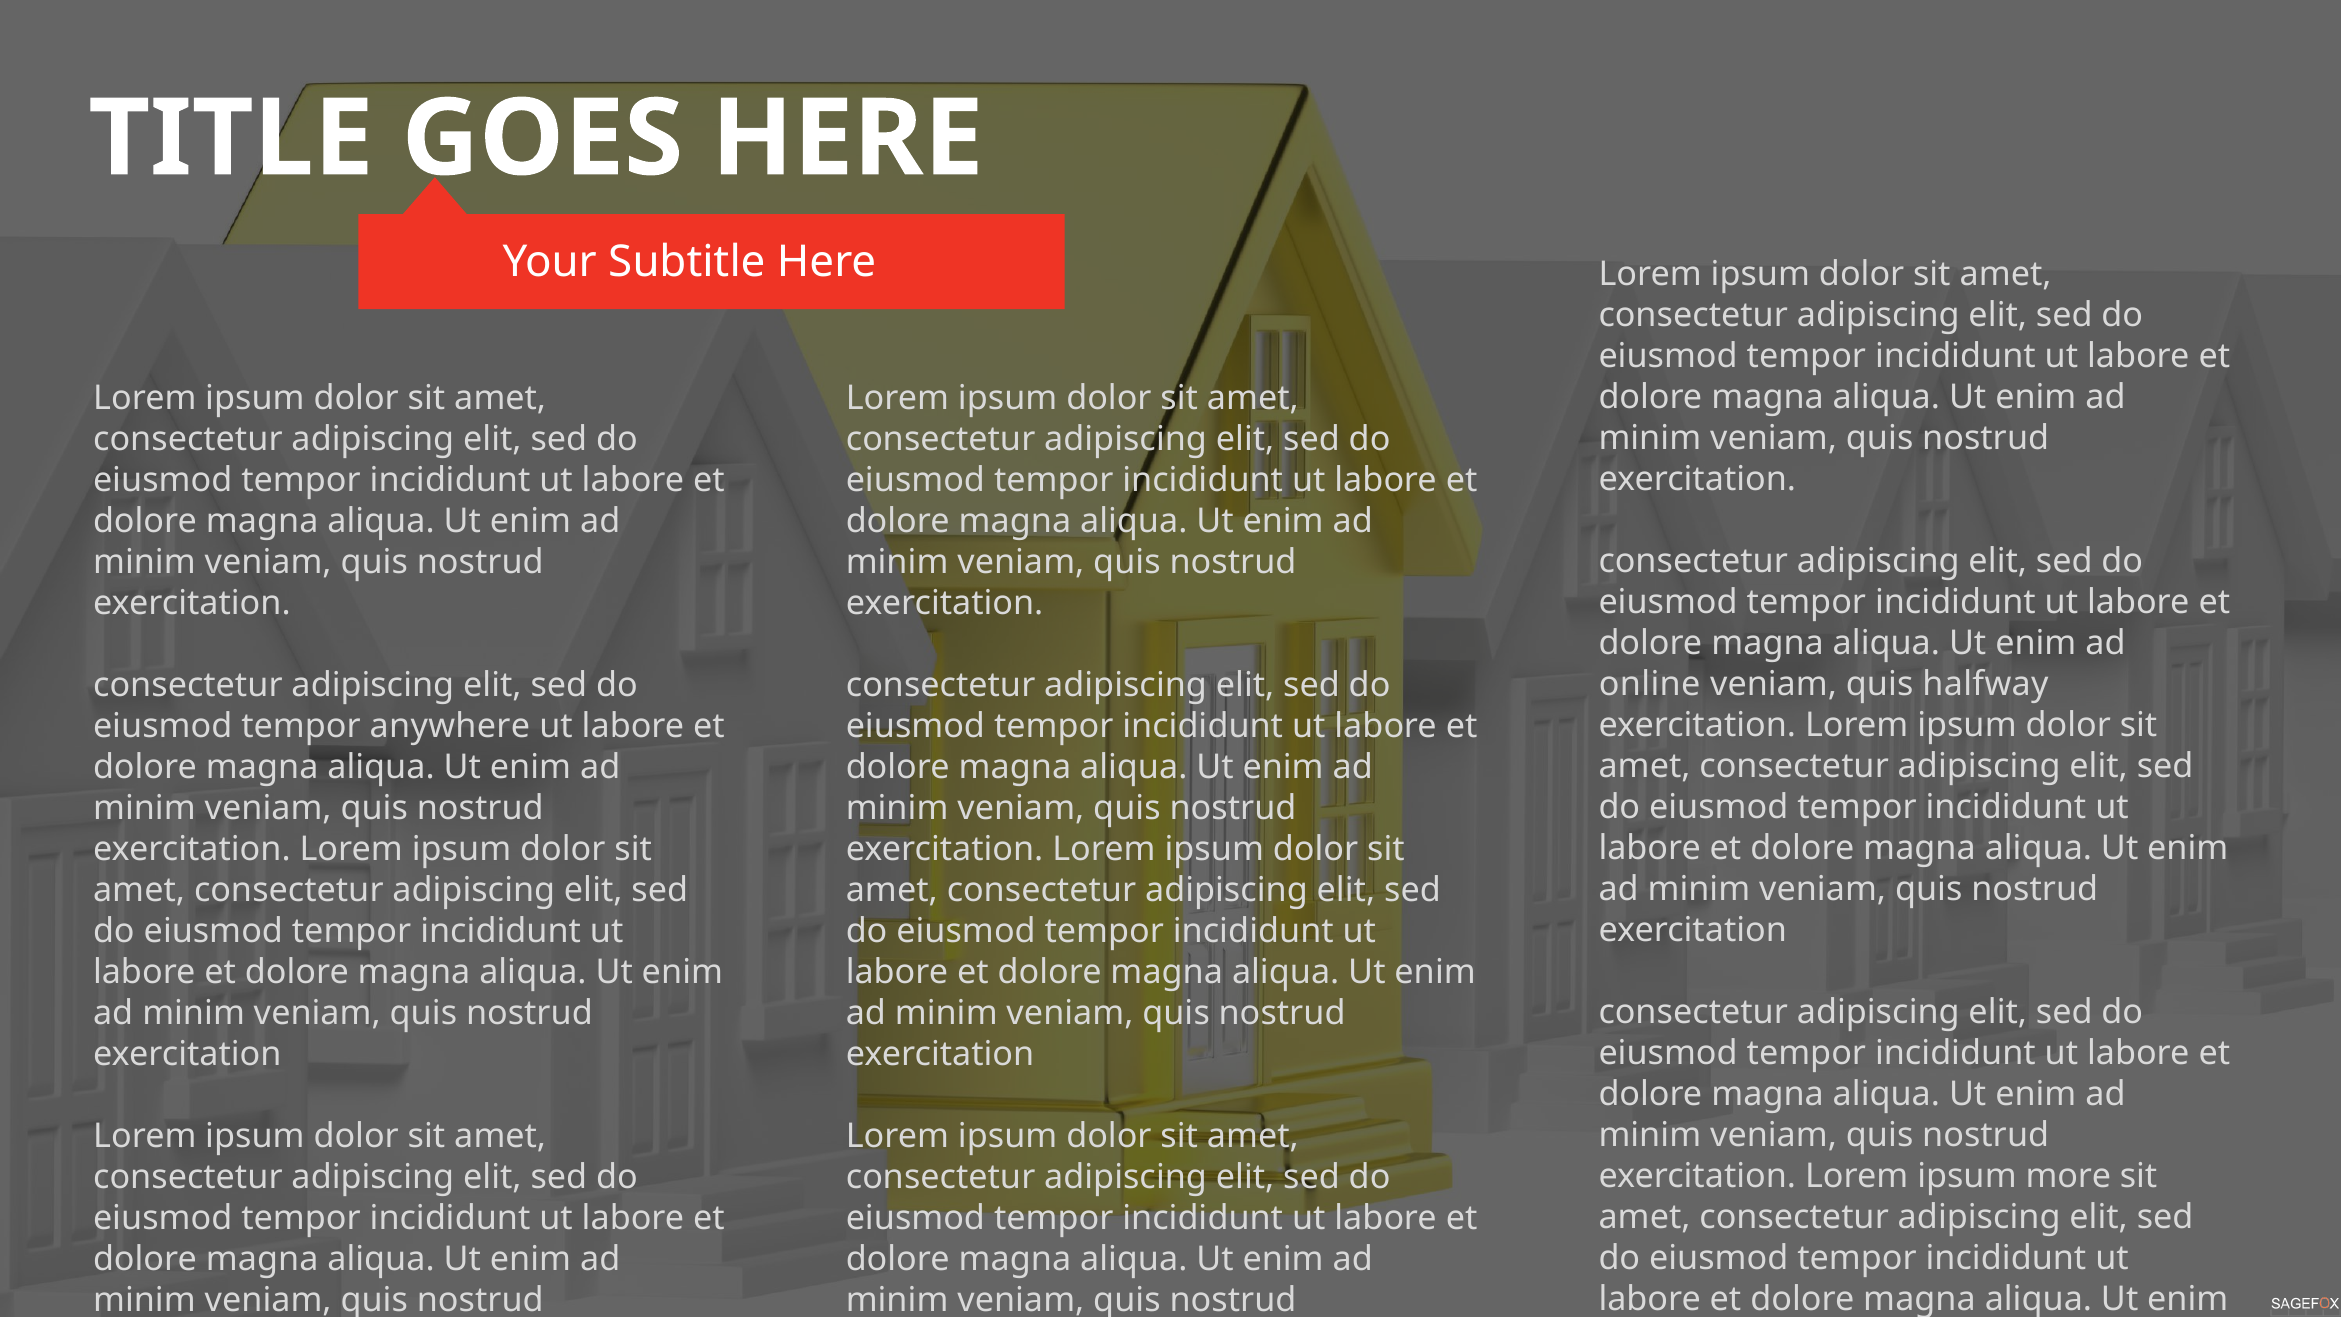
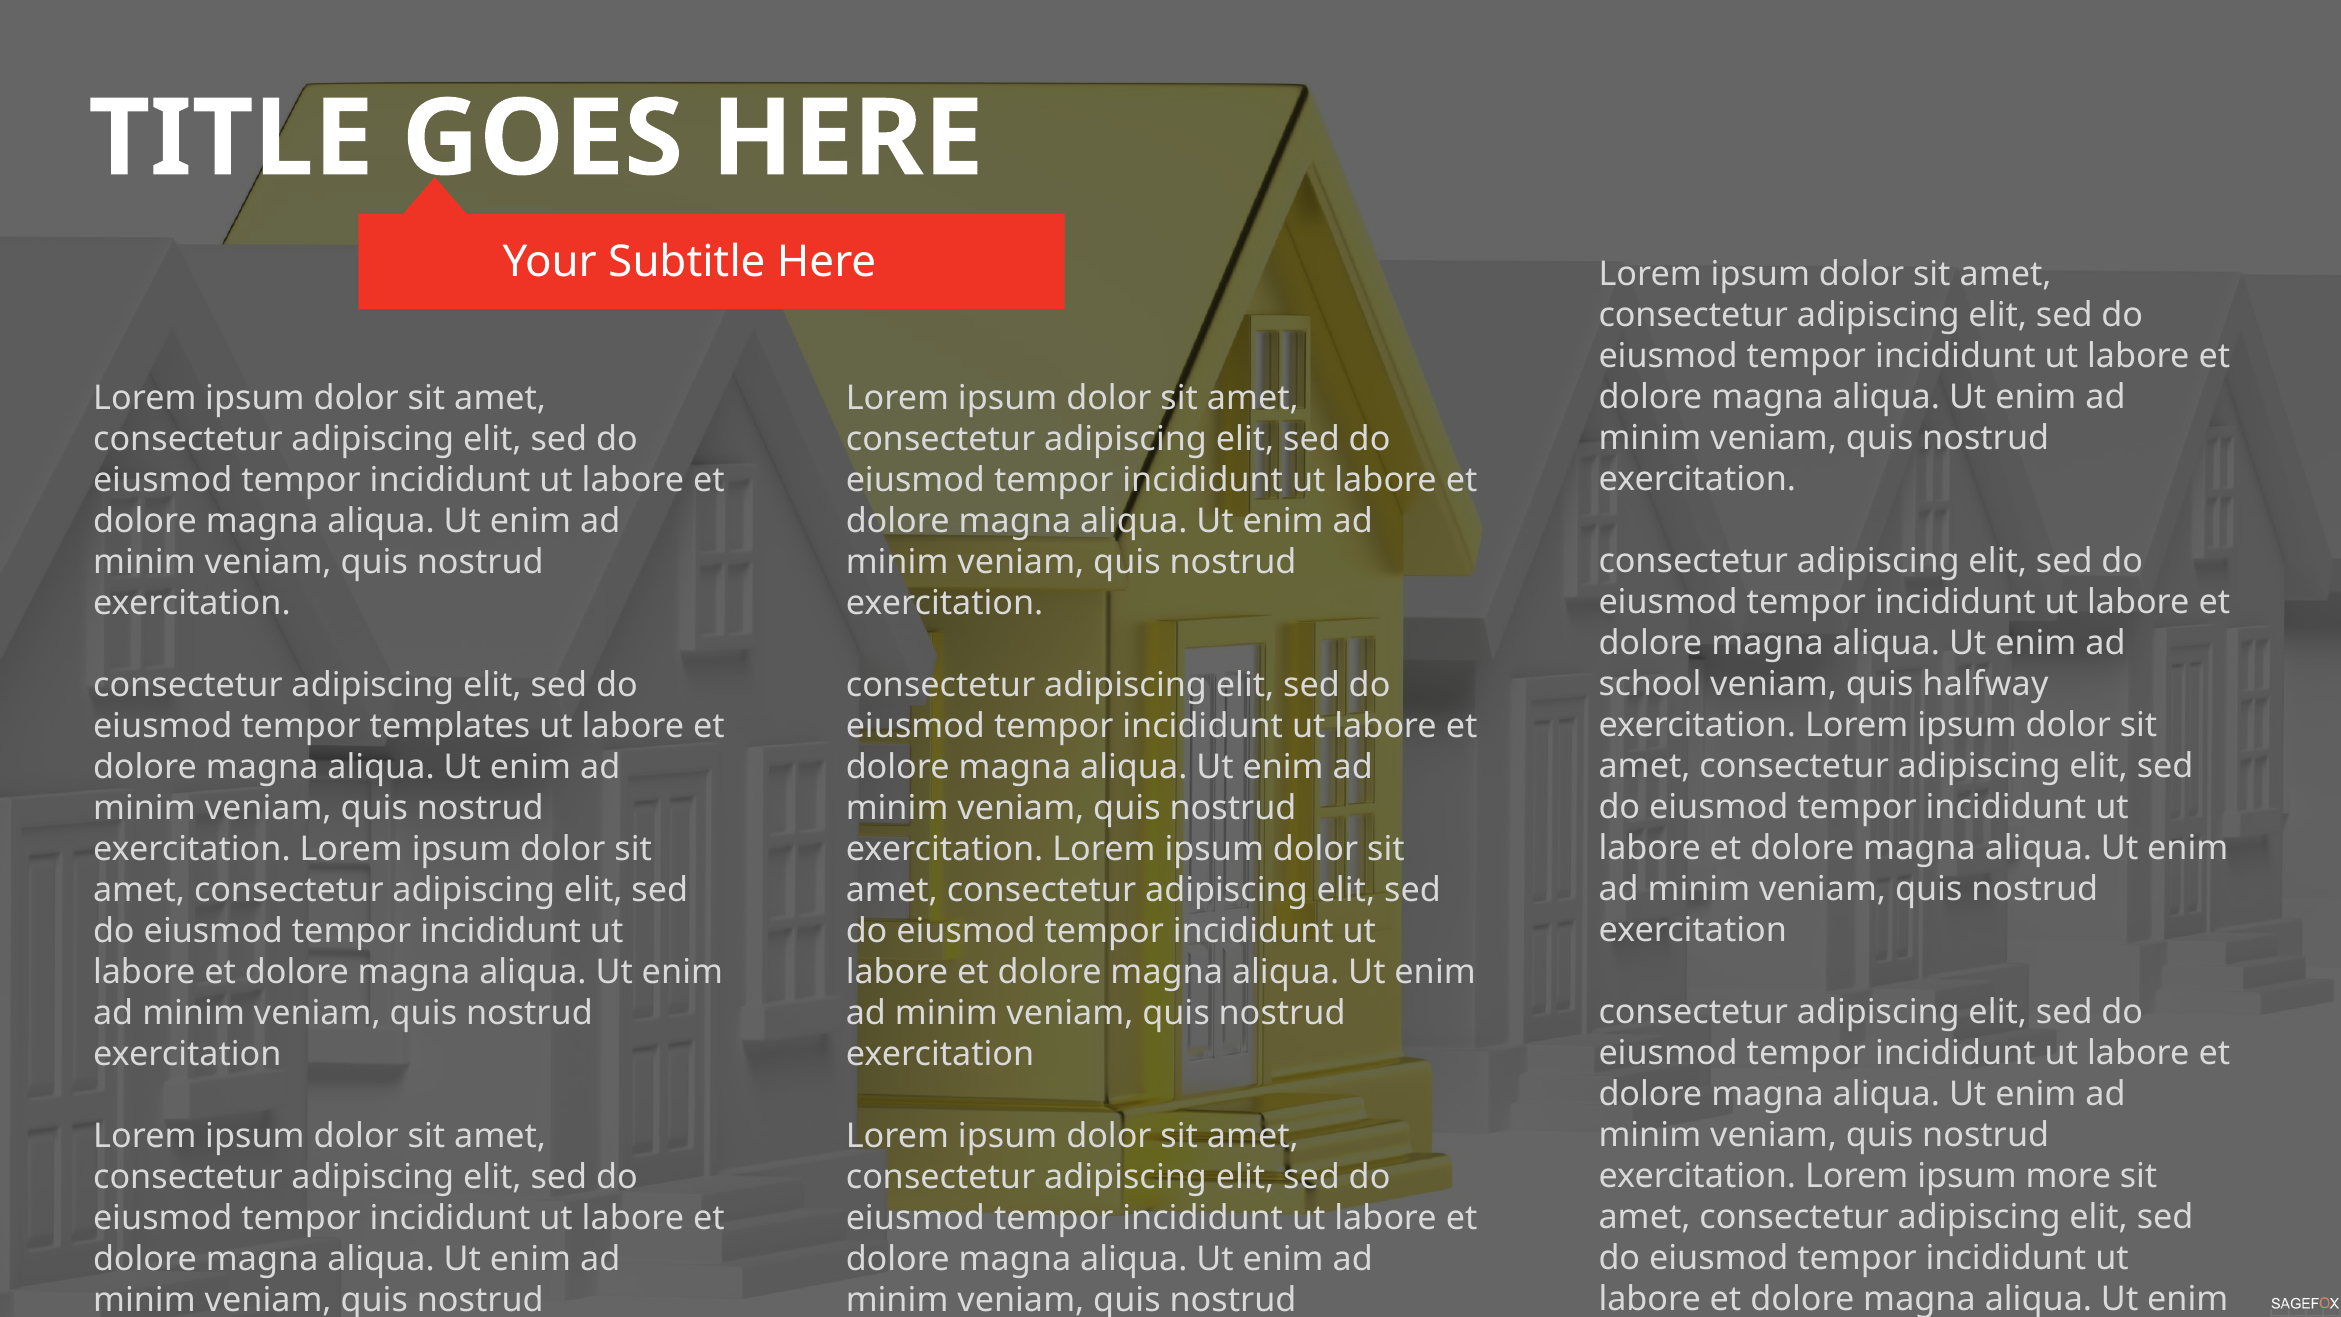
online: online -> school (1650, 684)
anywhere: anywhere -> templates (450, 727)
